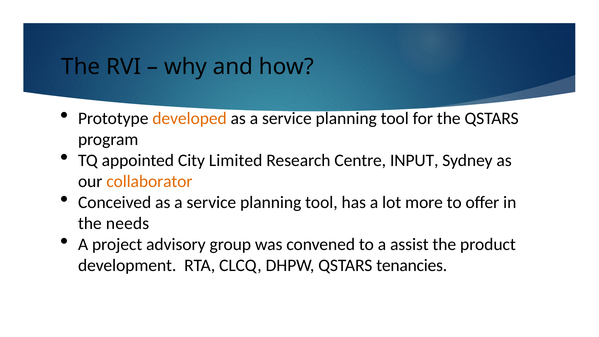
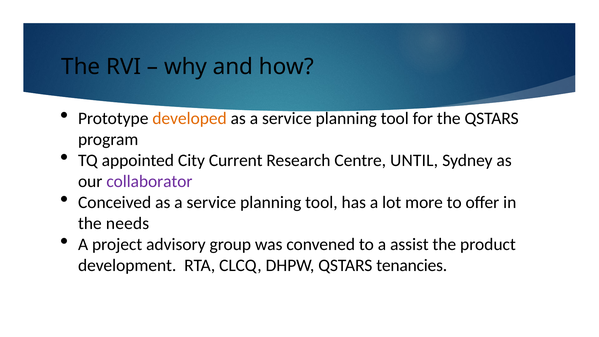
Limited: Limited -> Current (236, 160)
INPUT: INPUT -> UNTIL (414, 160)
collaborator colour: orange -> purple (149, 181)
